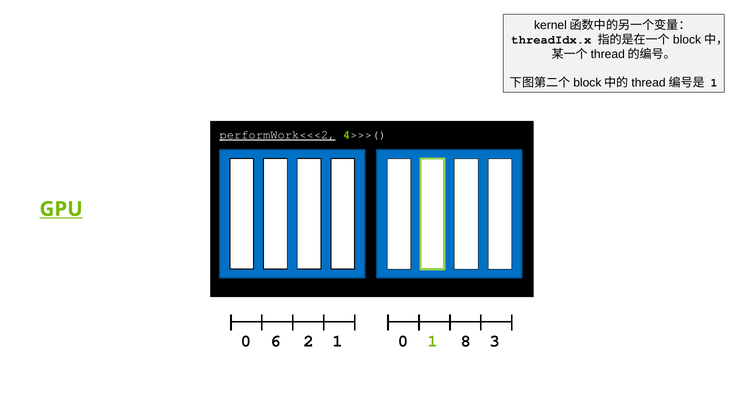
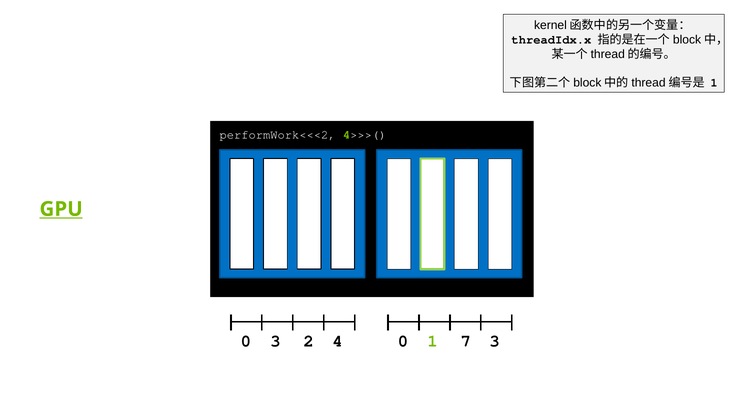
performWork<<<2 underline: present -> none (278, 135)
0 6: 6 -> 3 (275, 342)
2 1: 1 -> 4 (337, 342)
8: 8 -> 7 (466, 342)
